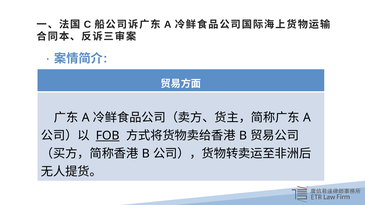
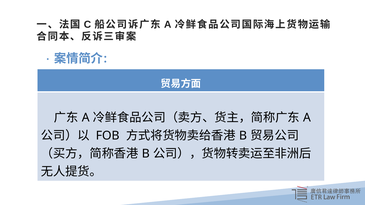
FOB underline: present -> none (108, 136)
